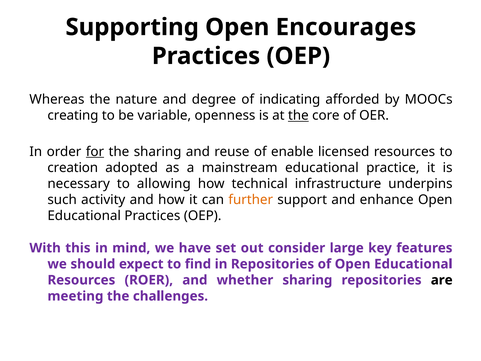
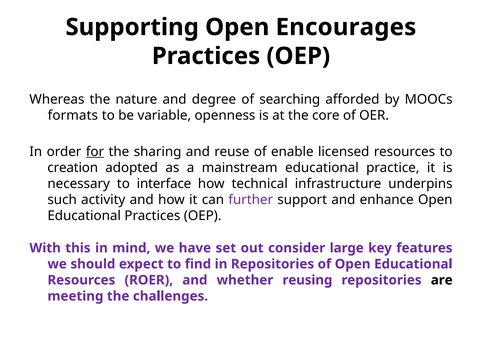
indicating: indicating -> searching (290, 99)
creating: creating -> formats (73, 115)
the underline: present -> none (298, 115)
allowing: allowing -> interface (164, 184)
further colour: orange -> purple (251, 200)
whether sharing: sharing -> reusing (307, 280)
